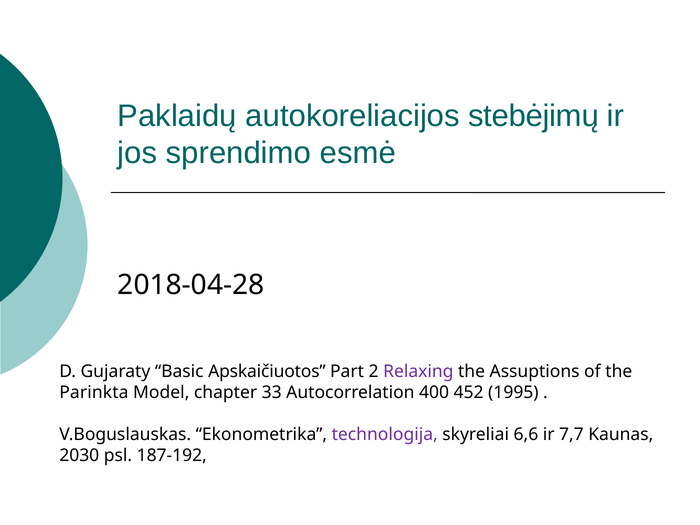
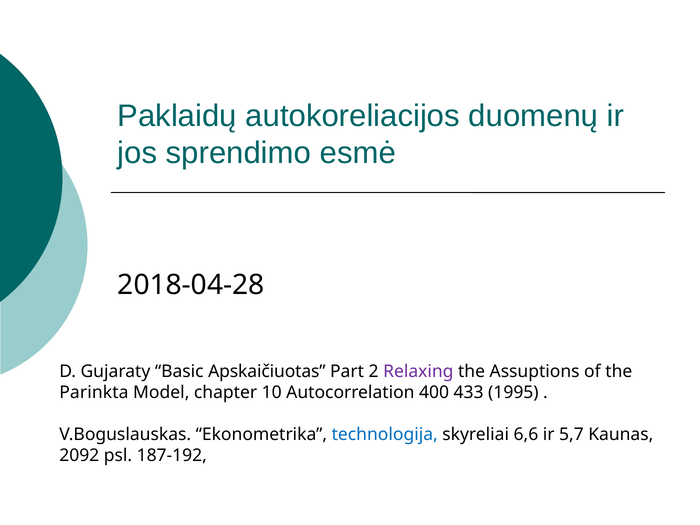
stebėjimų: stebėjimų -> duomenų (533, 116)
Apskaičiuotos: Apskaičiuotos -> Apskaičiuotas (267, 371)
33: 33 -> 10 (272, 392)
452: 452 -> 433 (469, 392)
technologija colour: purple -> blue (385, 434)
7,7: 7,7 -> 5,7 (571, 434)
2030: 2030 -> 2092 (79, 455)
